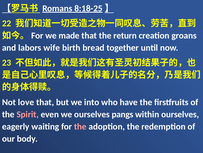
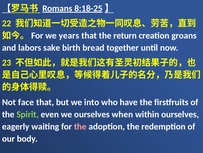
made: made -> years (69, 35)
wife: wife -> sake (52, 48)
love: love -> face (26, 102)
Spirit colour: pink -> light green (28, 114)
pangs: pangs -> when (122, 114)
